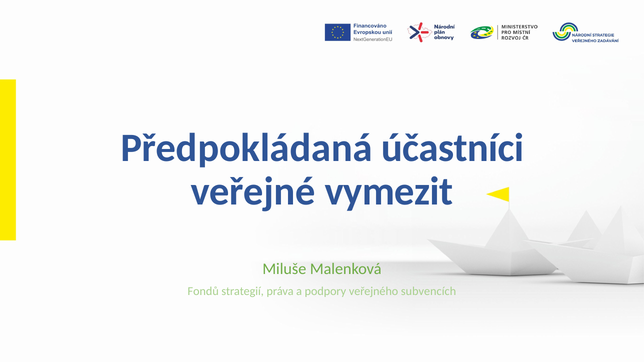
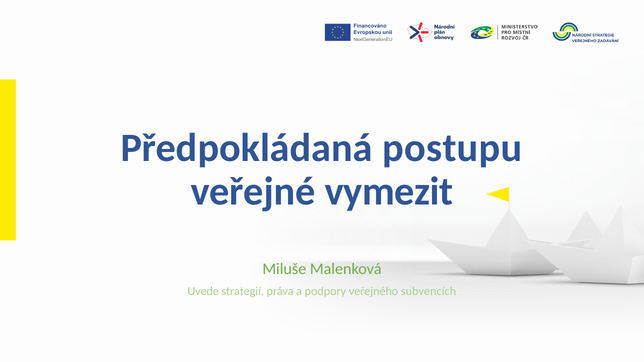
účastníci: účastníci -> postupu (452, 148)
Fondů: Fondů -> Uvede (203, 291)
